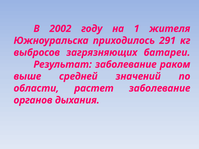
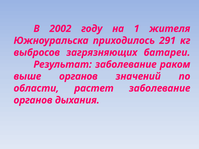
выше средней: средней -> органов (78, 76)
